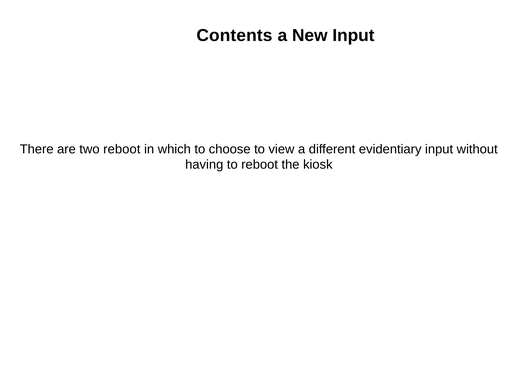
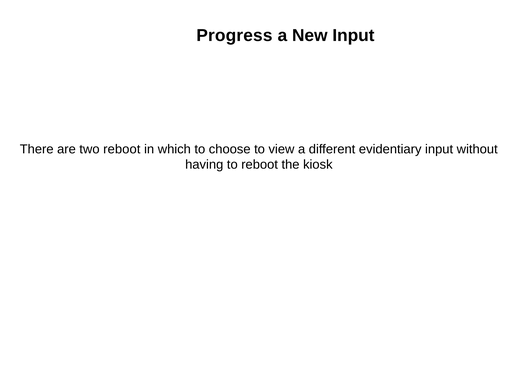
Contents: Contents -> Progress (234, 36)
